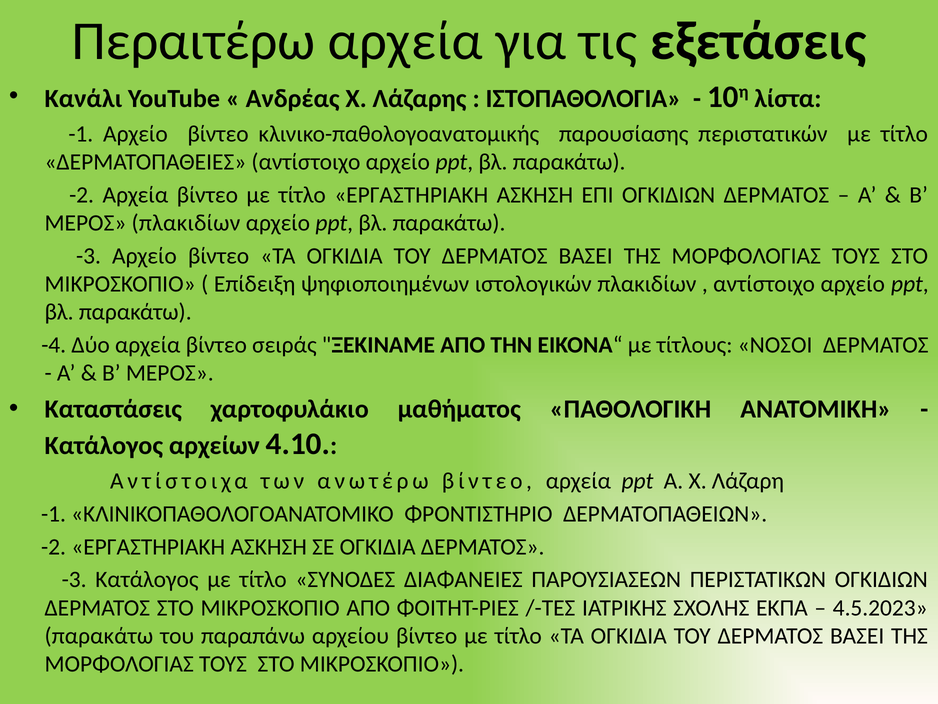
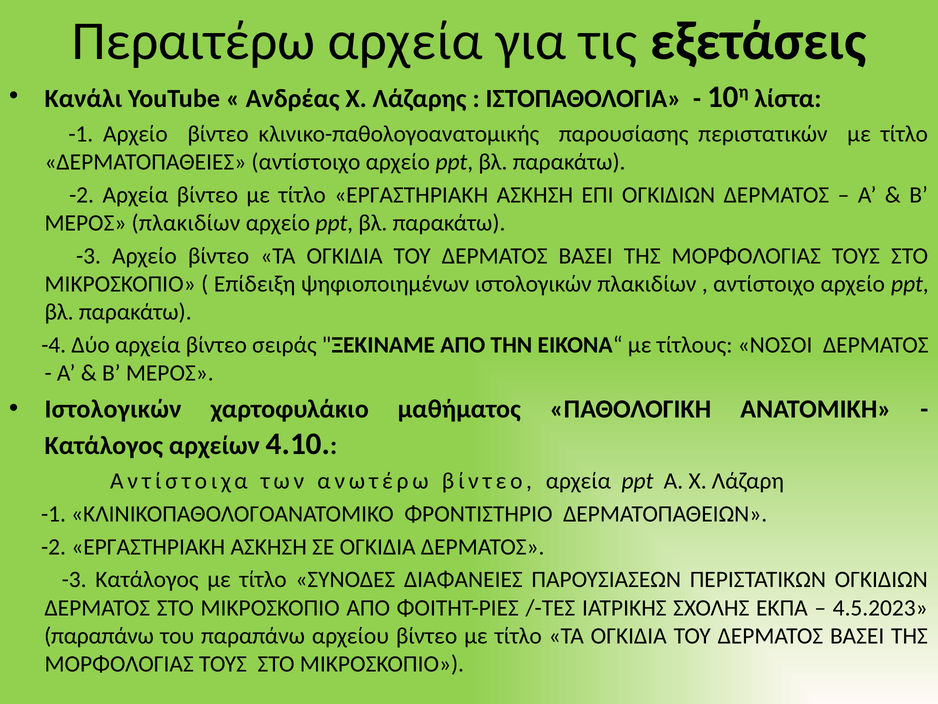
Καταστάσεις: Καταστάσεις -> Ιστολογικών (113, 409)
παρακάτω: παρακάτω -> παραπάνω (99, 635)
